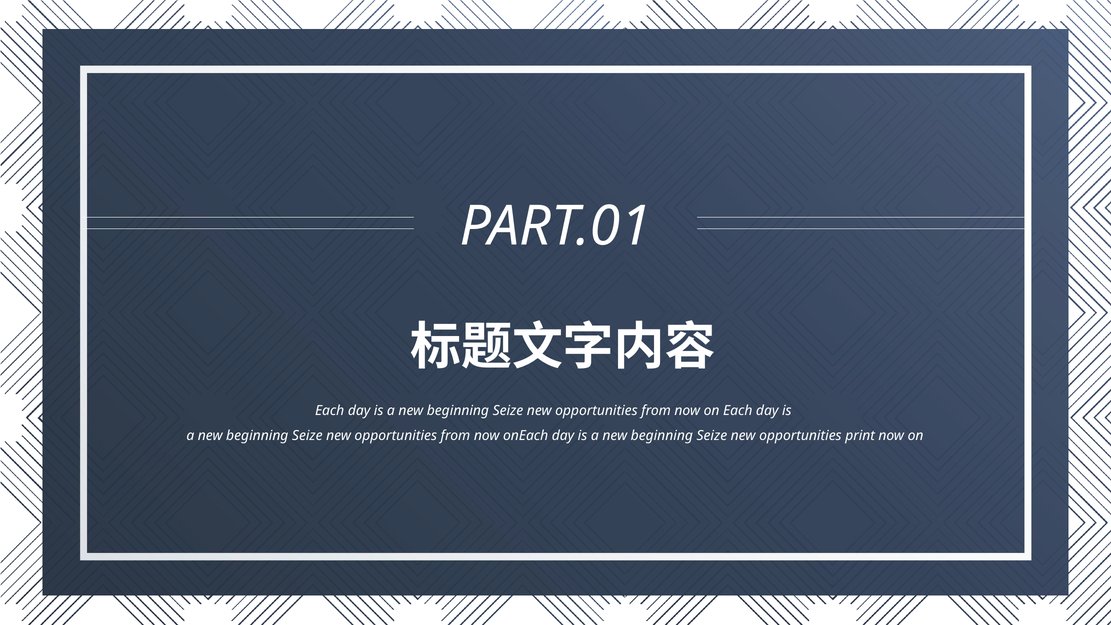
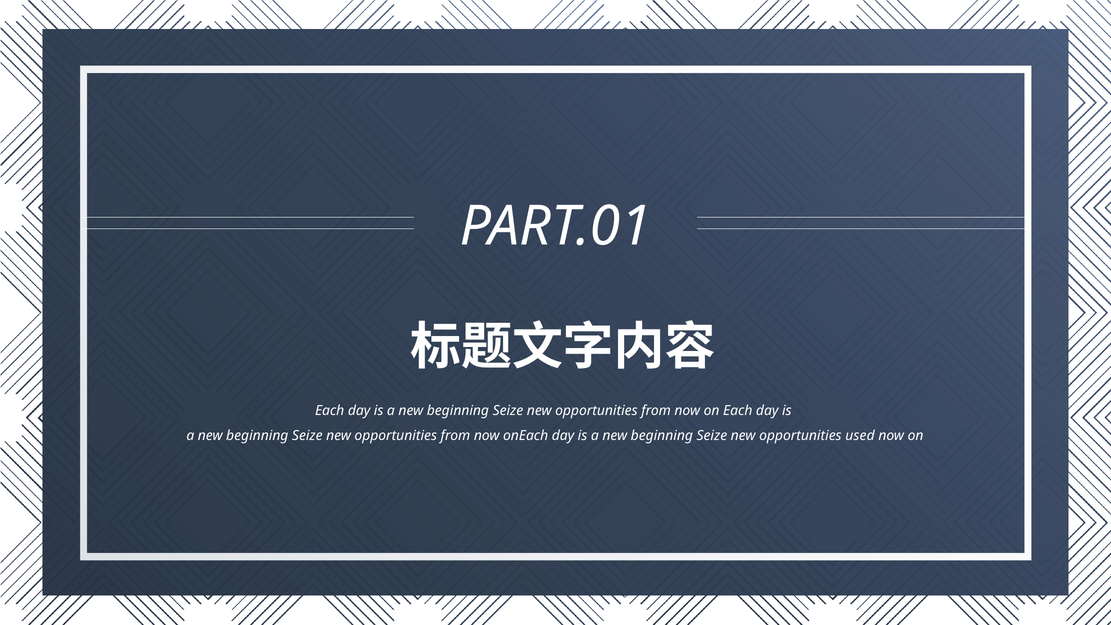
print: print -> used (860, 436)
